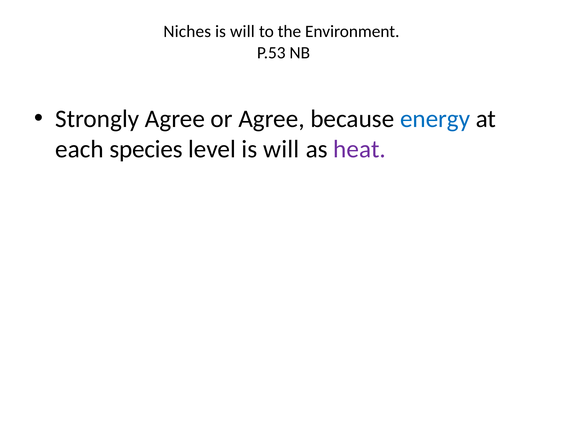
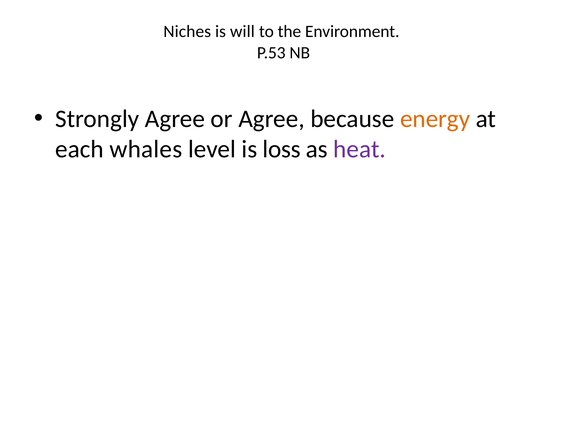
energy colour: blue -> orange (435, 119)
species: species -> whales (146, 149)
level is will: will -> loss (282, 149)
